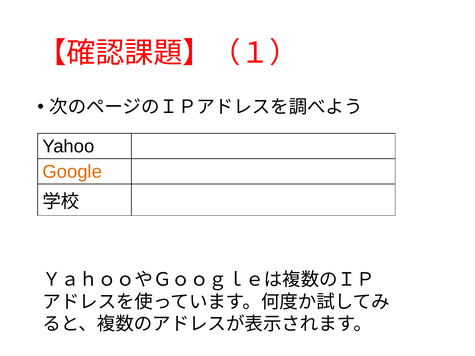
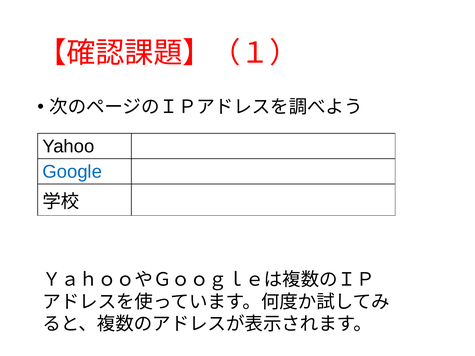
Google colour: orange -> blue (72, 172)
